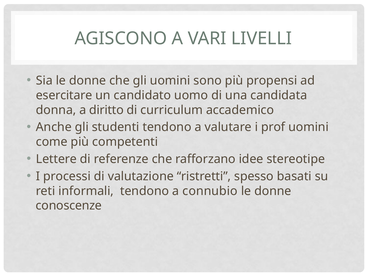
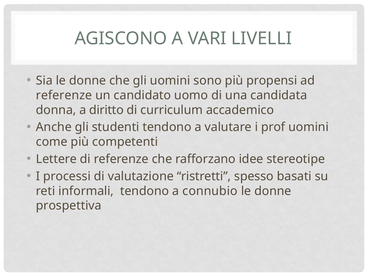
esercitare: esercitare -> referenze (64, 95)
conoscenze: conoscenze -> prospettiva (69, 206)
